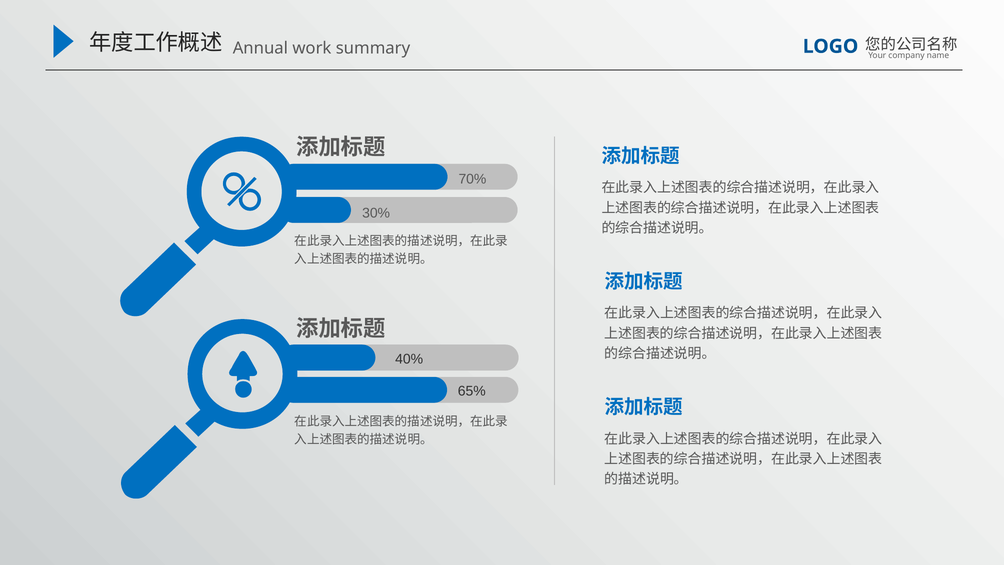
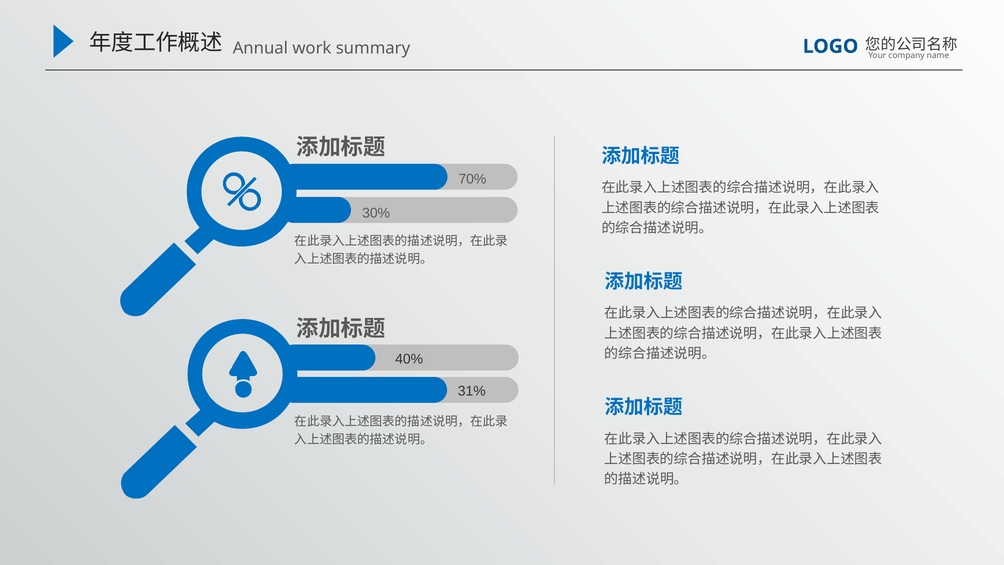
65%: 65% -> 31% (472, 391)
